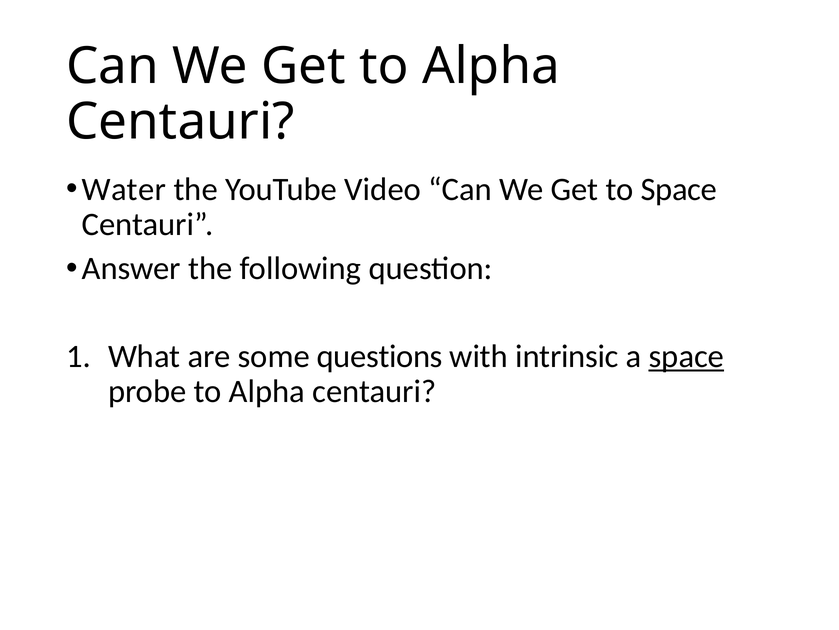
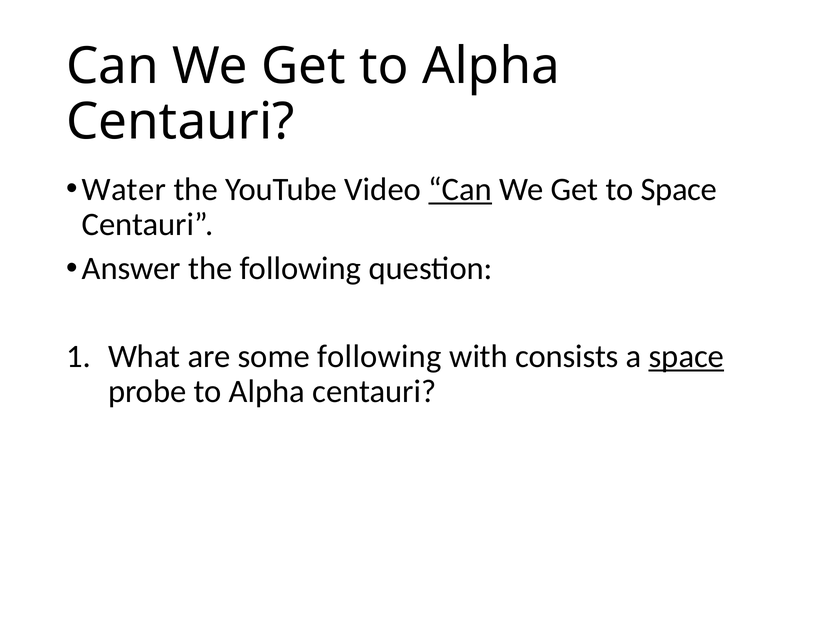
Can underline: none -> present (460, 189)
some questions: questions -> following (379, 356)
intrinsic: intrinsic -> consists (567, 356)
